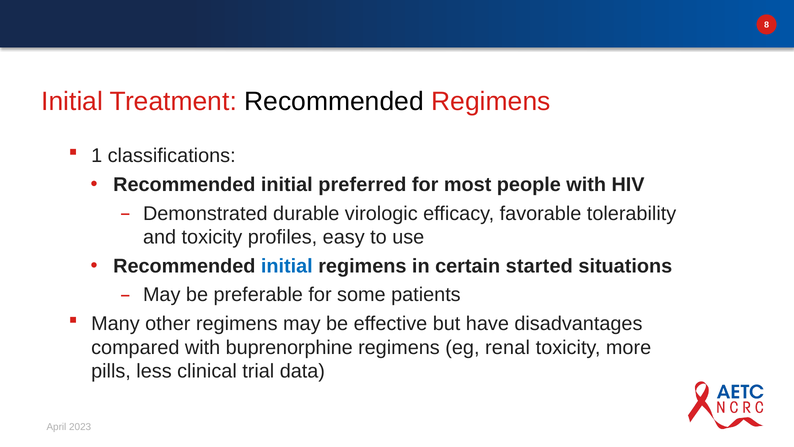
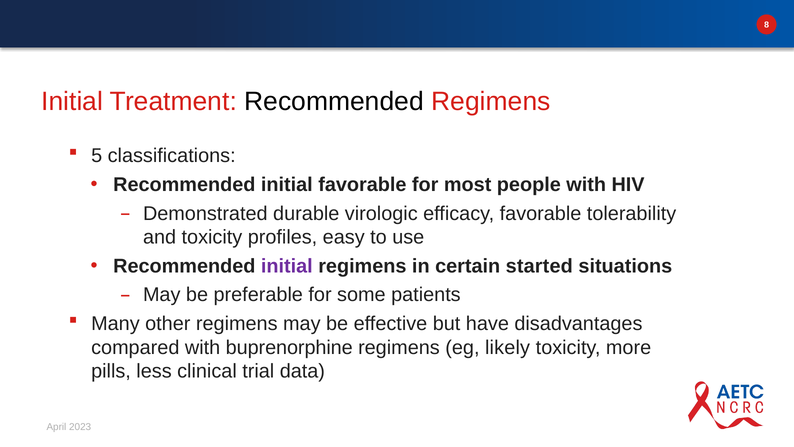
1: 1 -> 5 (97, 156)
initial preferred: preferred -> favorable (362, 185)
initial colour: blue -> purple (287, 266)
renal: renal -> likely (508, 347)
